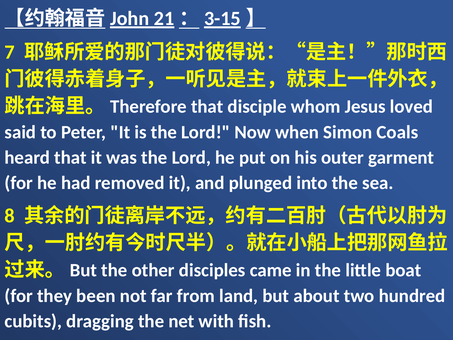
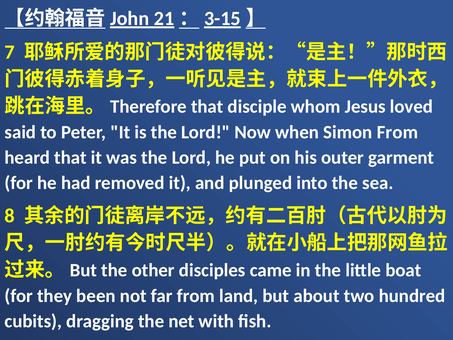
Simon Coals: Coals -> From (397, 132)
